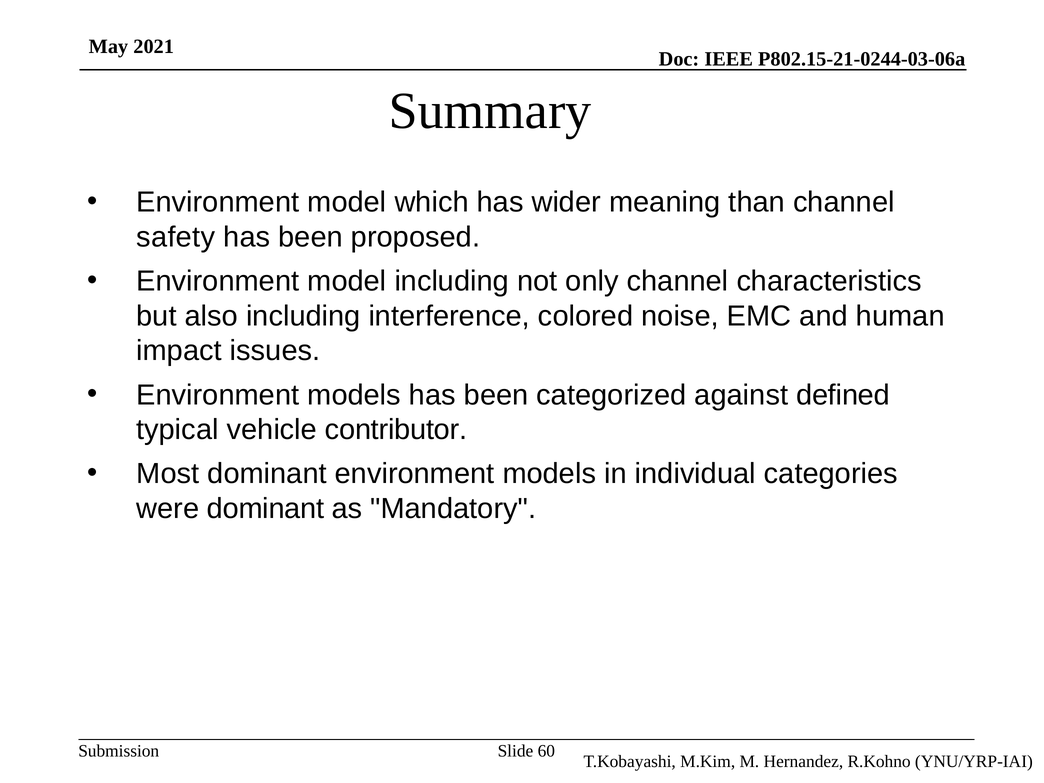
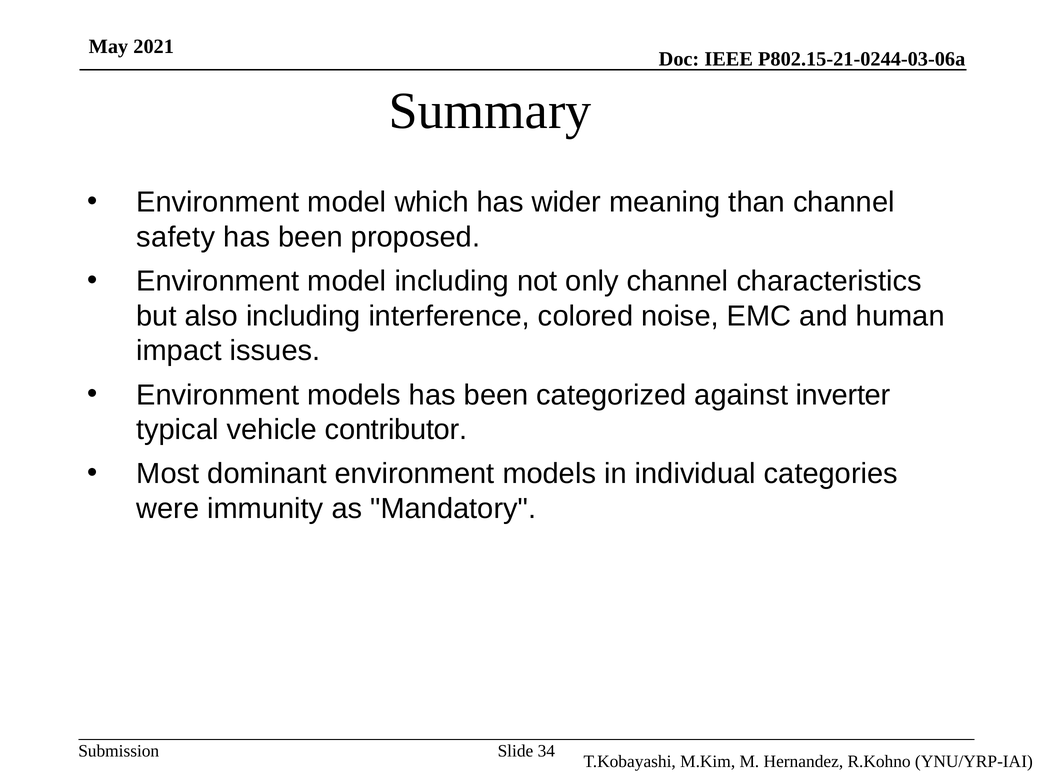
defined: defined -> inverter (843, 395)
were dominant: dominant -> immunity (265, 509)
60: 60 -> 34 (546, 751)
